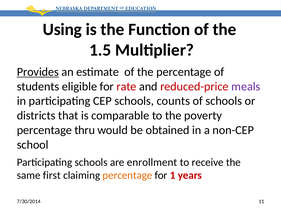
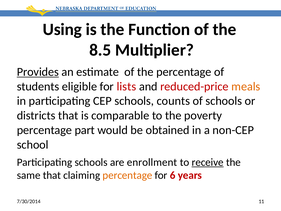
1.5: 1.5 -> 8.5 (100, 50)
rate: rate -> lists (126, 86)
meals colour: purple -> orange (246, 86)
thru: thru -> part (85, 130)
receive underline: none -> present (208, 162)
same first: first -> that (52, 175)
1: 1 -> 6 (173, 175)
